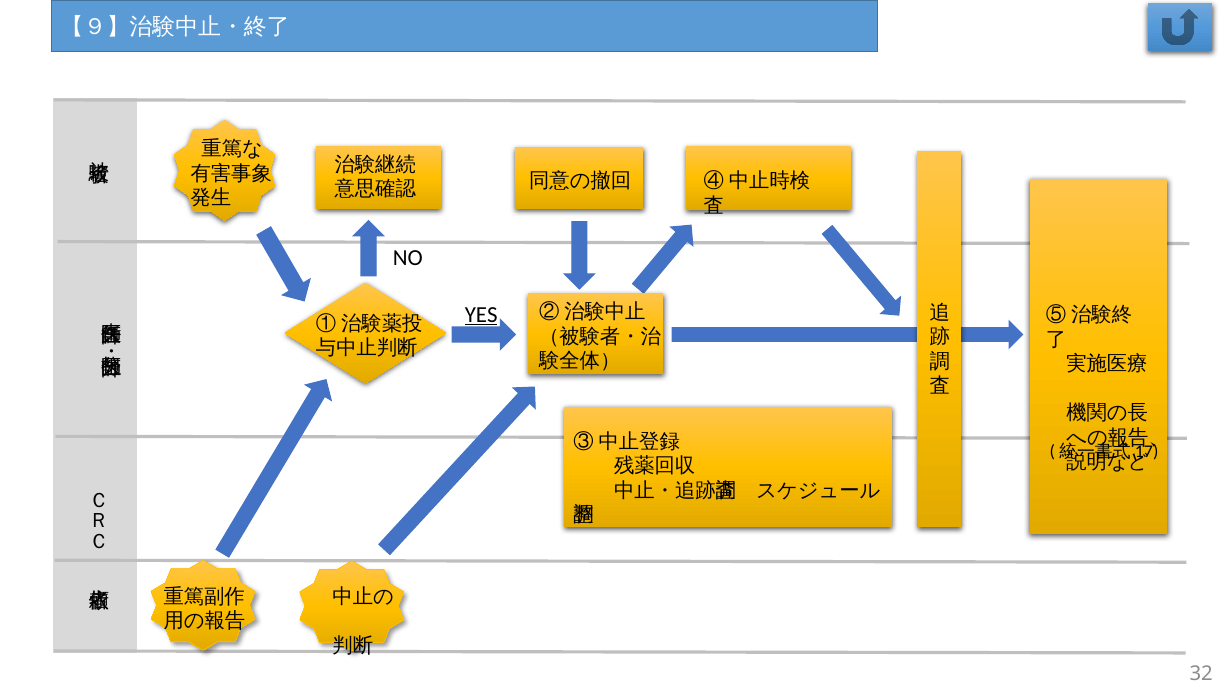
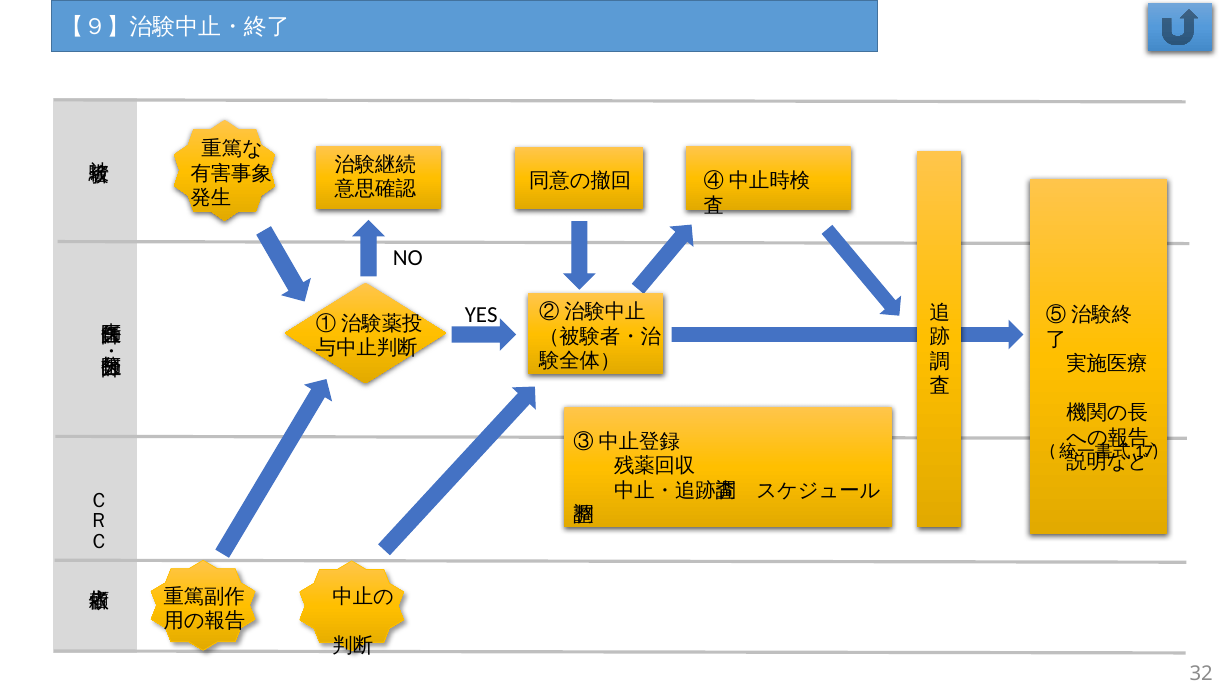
YES underline: present -> none (481, 314)
